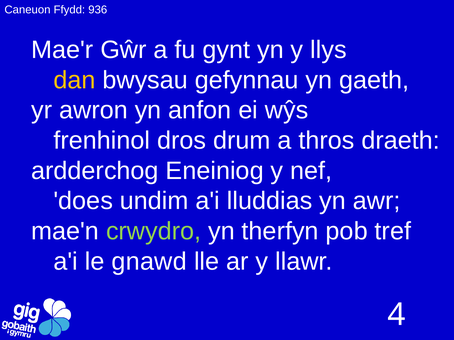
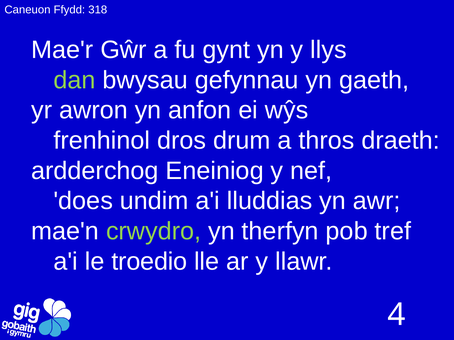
936: 936 -> 318 (98, 10)
dan colour: yellow -> light green (75, 80)
gnawd: gnawd -> troedio (149, 262)
